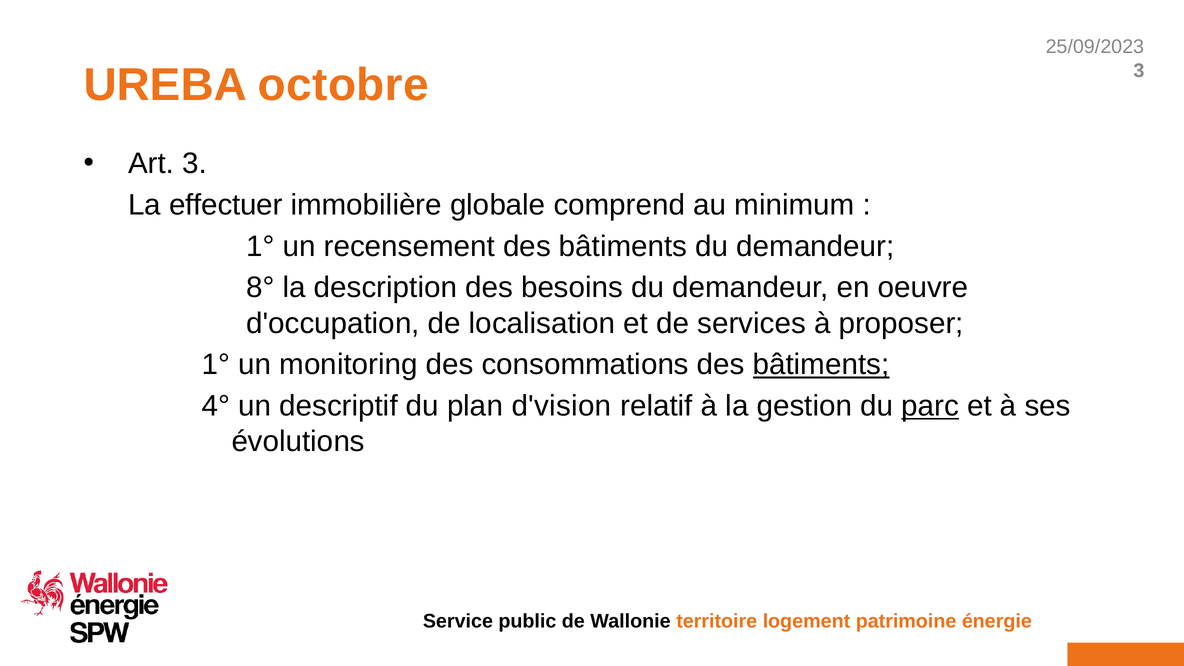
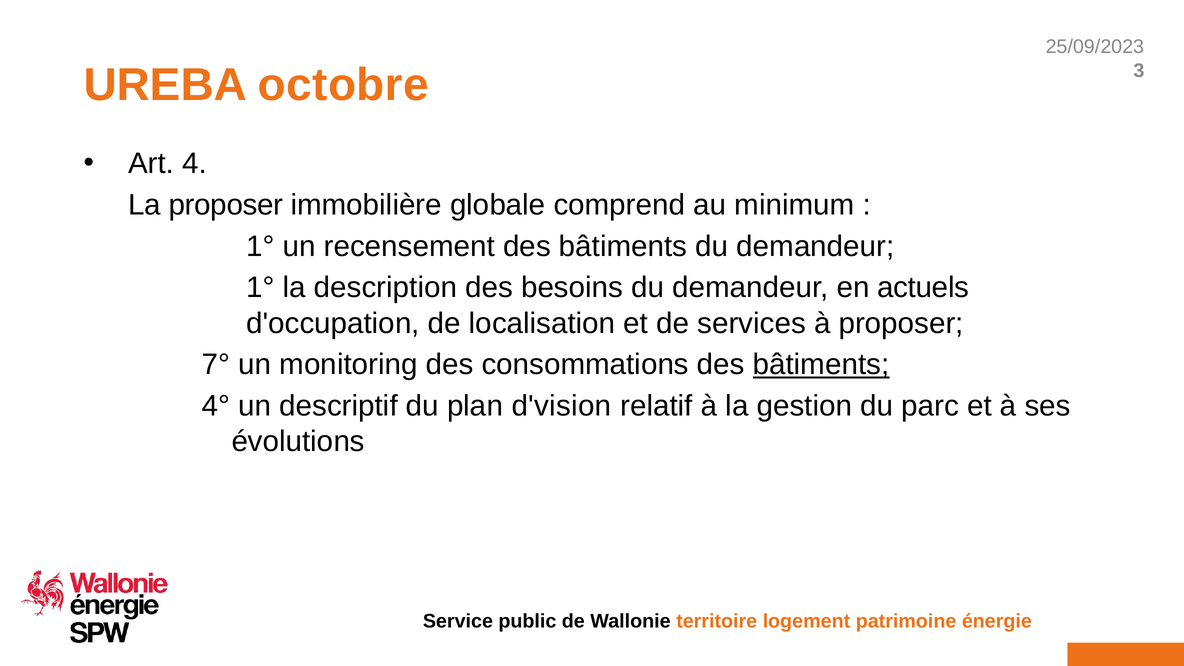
Art 3: 3 -> 4 (194, 163)
La effectuer: effectuer -> proposer (226, 205)
8°: 8° -> 1° (261, 288)
oeuvre: oeuvre -> actuels (923, 288)
1°: 1° -> 7° (216, 365)
parc underline: present -> none (930, 406)
